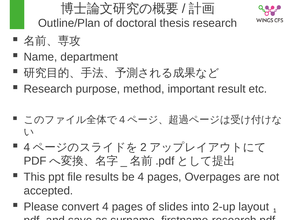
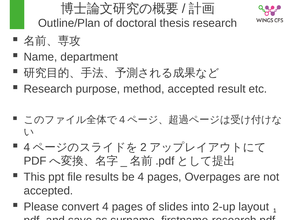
method important: important -> accepted (191, 89)
